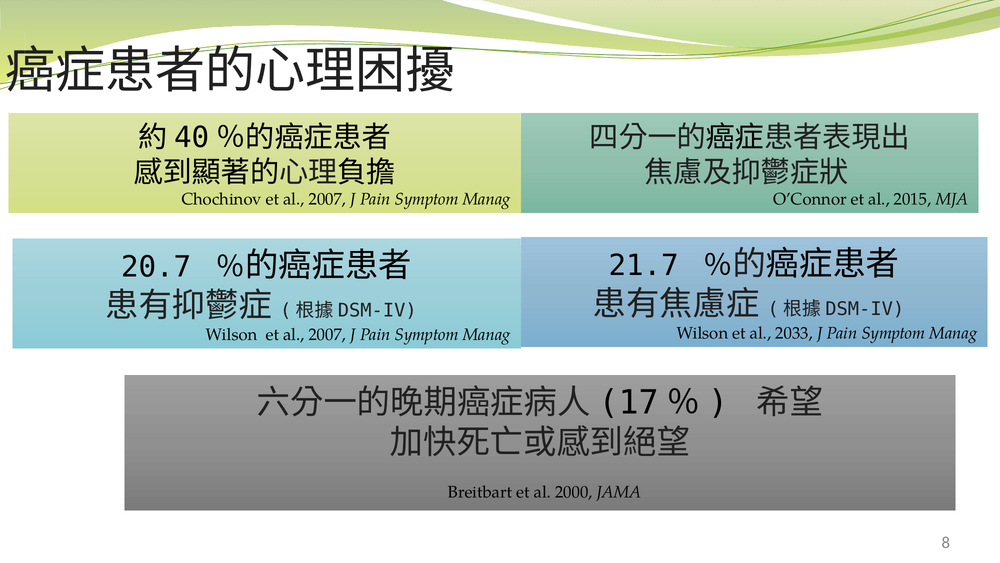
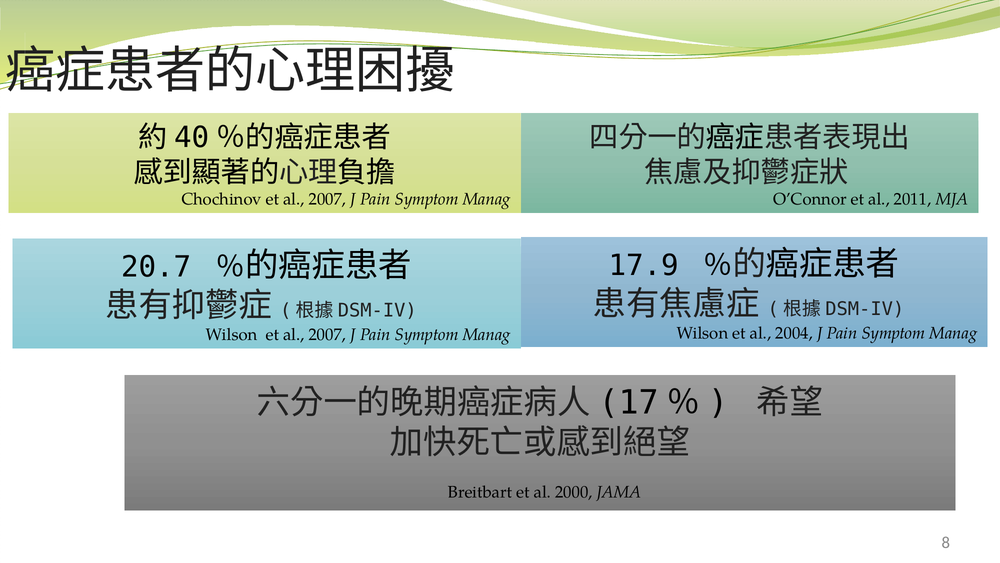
2015: 2015 -> 2011 (913, 199)
21.7: 21.7 -> 17.9 (644, 266)
2033: 2033 -> 2004 (794, 333)
